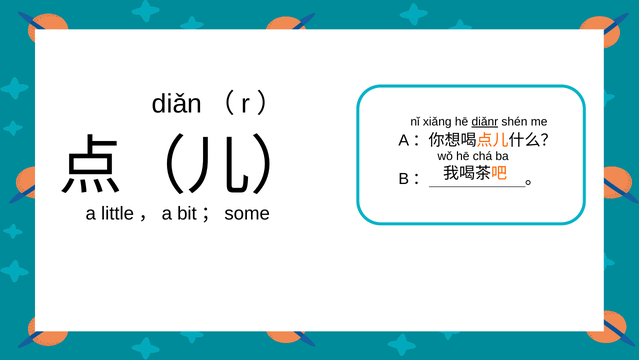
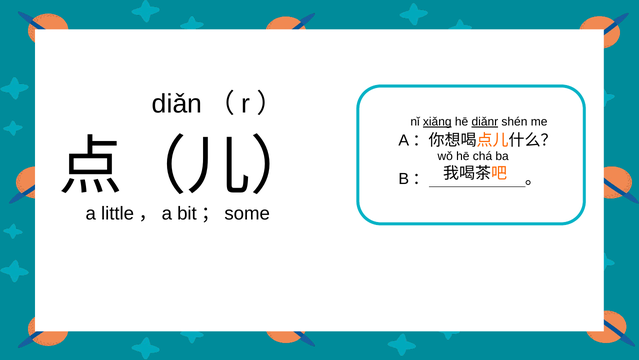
xiǎng underline: none -> present (437, 122)
